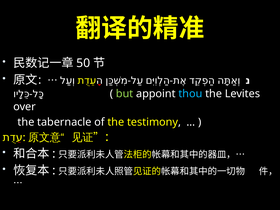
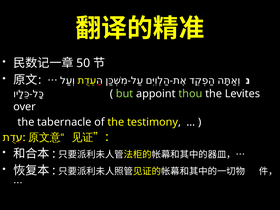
thou colour: light blue -> light green (190, 94)
